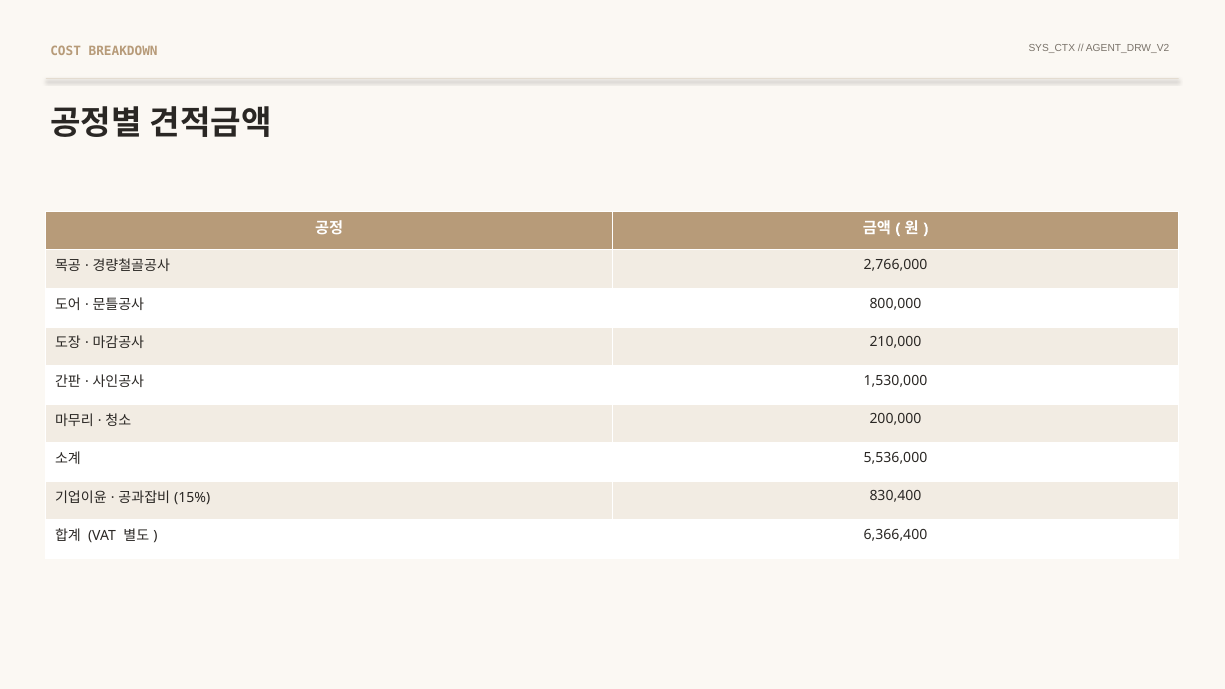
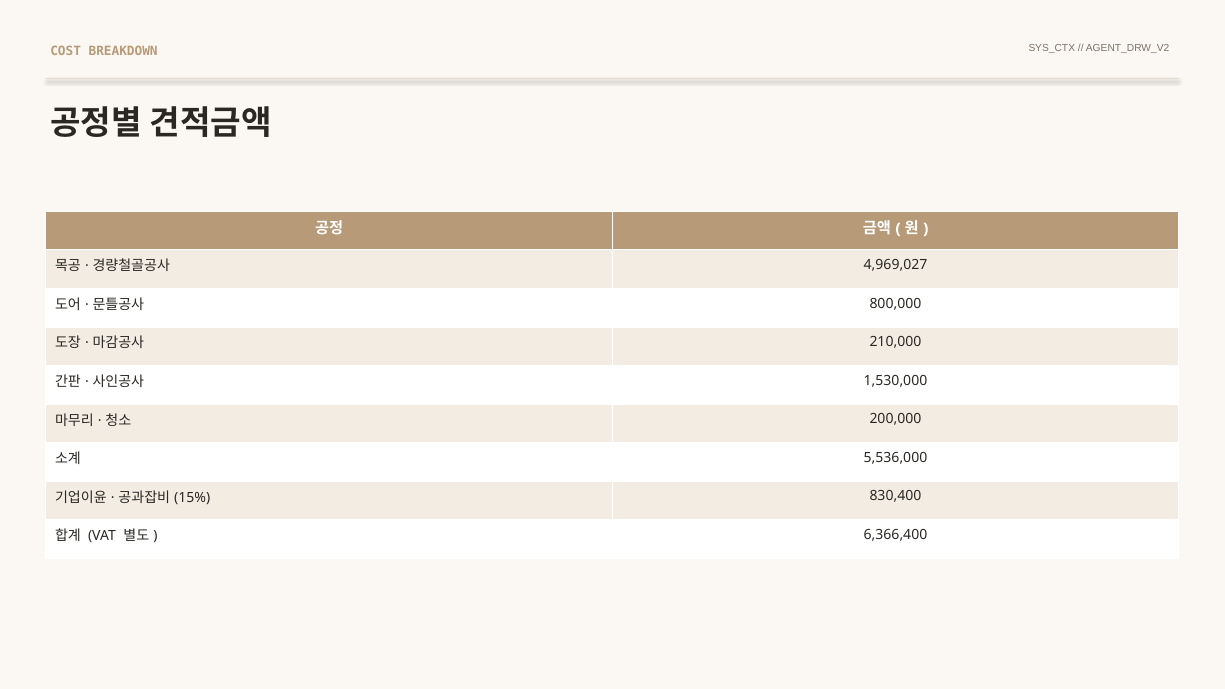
2,766,000: 2,766,000 -> 4,969,027 (896, 265)
